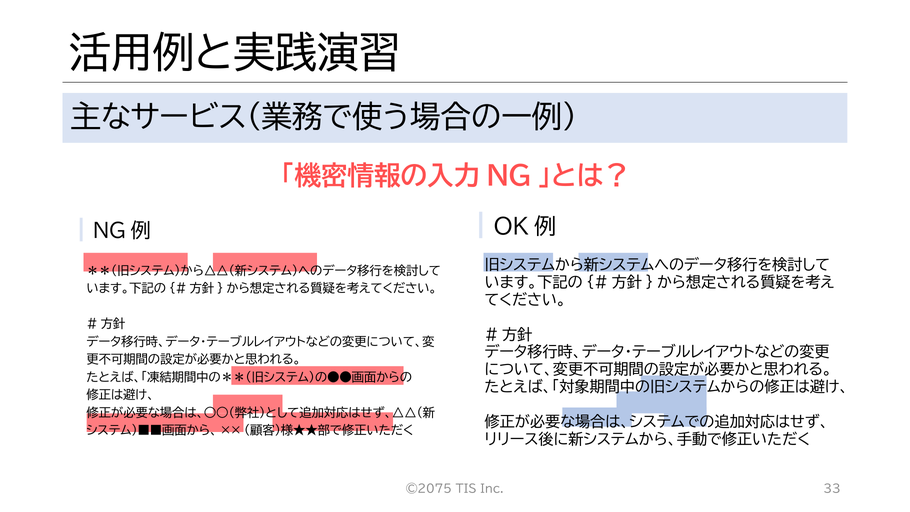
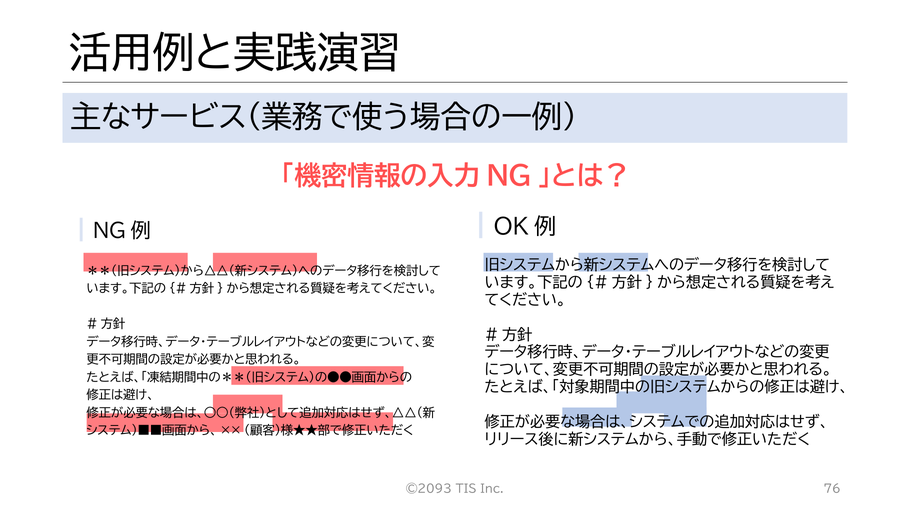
©2075: ©2075 -> ©2093 (429, 489)
33: 33 -> 76 (832, 489)
